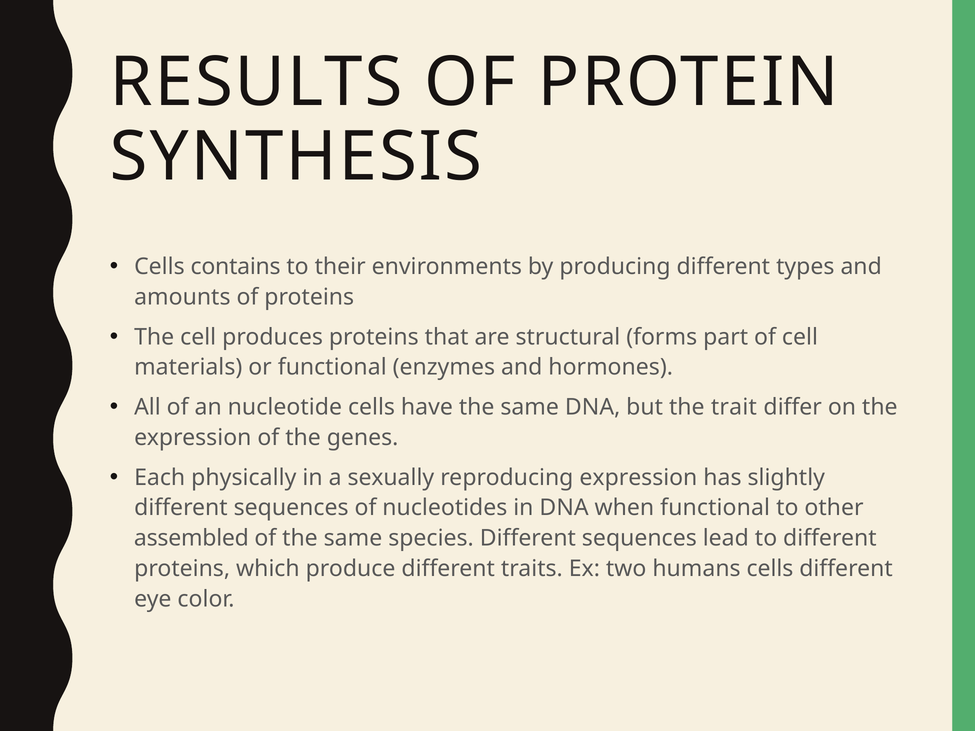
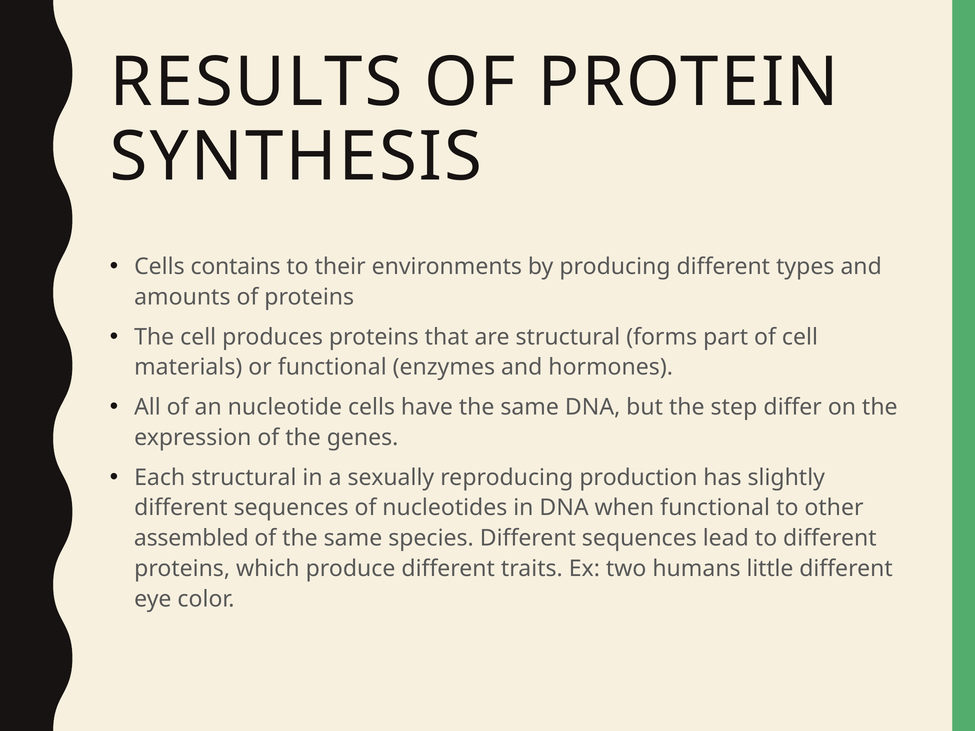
trait: trait -> step (734, 407)
Each physically: physically -> structural (244, 478)
reproducing expression: expression -> production (638, 478)
humans cells: cells -> little (770, 569)
